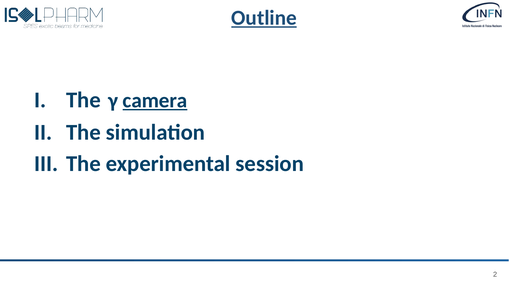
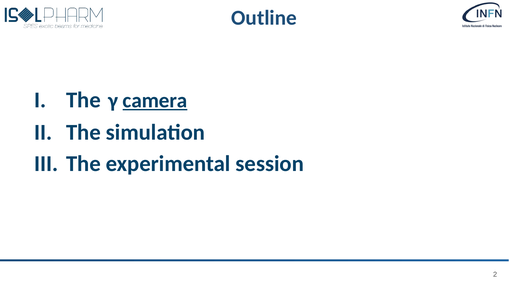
Outline underline: present -> none (264, 18)
